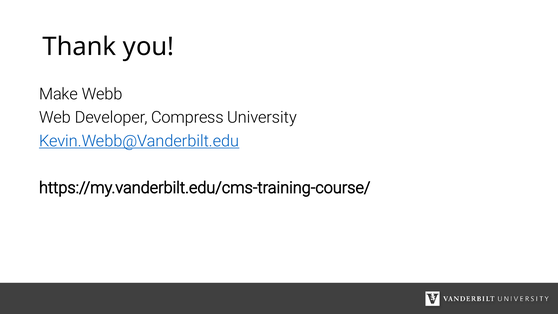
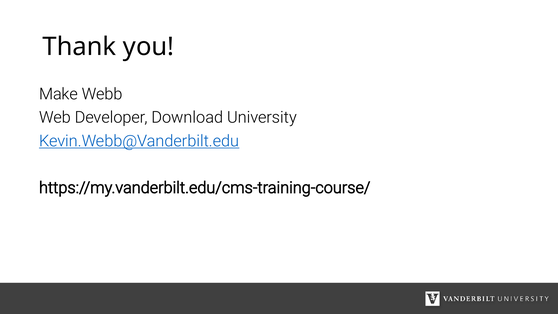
Compress: Compress -> Download (187, 118)
